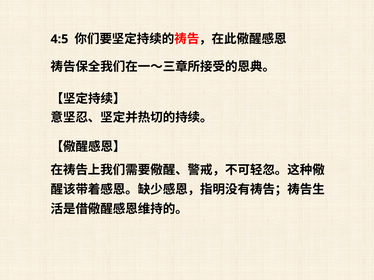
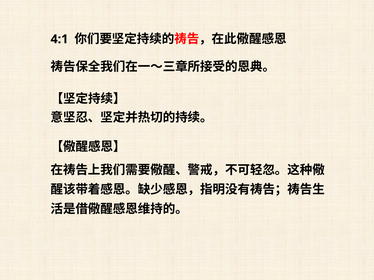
4:5: 4:5 -> 4:1 (59, 39)
